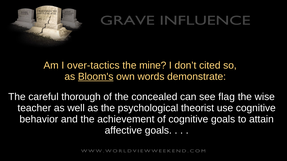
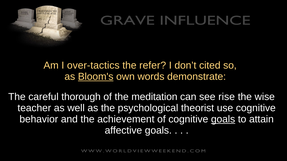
mine: mine -> refer (153, 65)
concealed: concealed -> meditation (154, 97)
flag: flag -> rise (227, 97)
goals underline: none -> present (223, 120)
